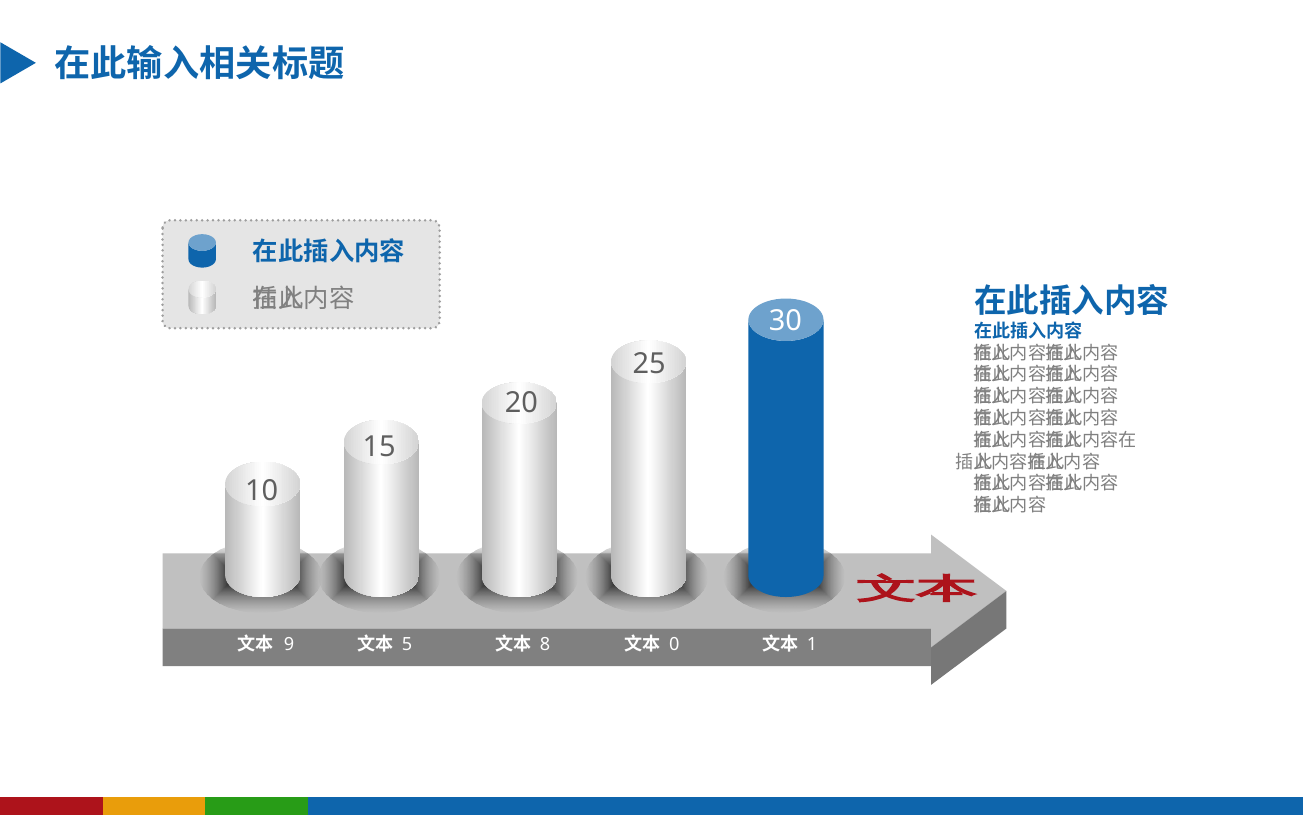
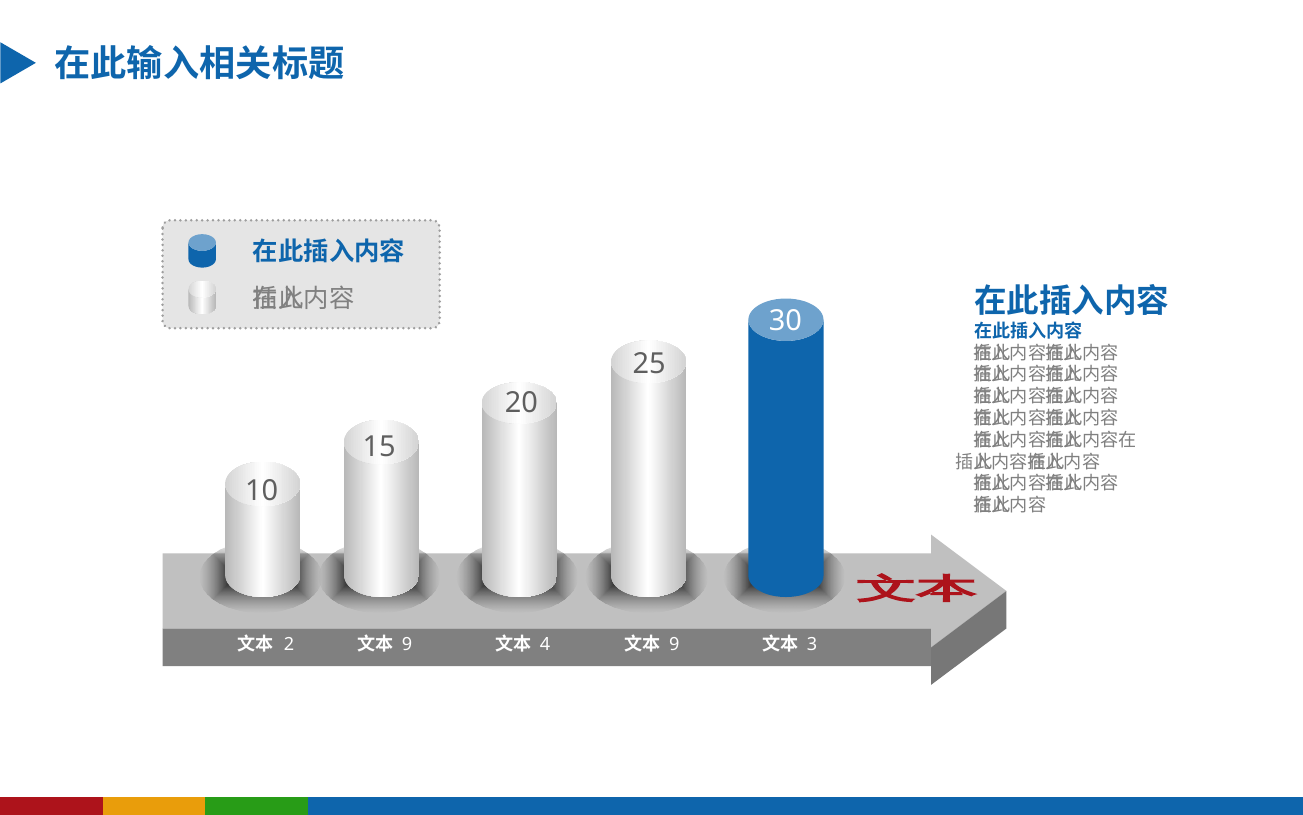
9: 9 -> 2 (289, 644)
5: 5 -> 9 (407, 644)
8: 8 -> 4 (545, 644)
0: 0 -> 9 (674, 644)
1: 1 -> 3 (812, 644)
